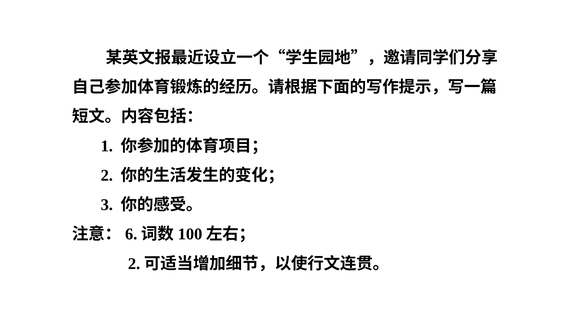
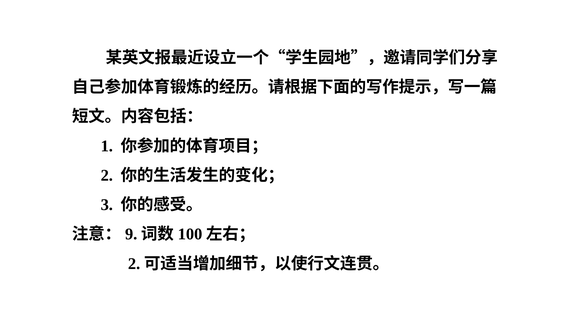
6: 6 -> 9 (131, 235)
